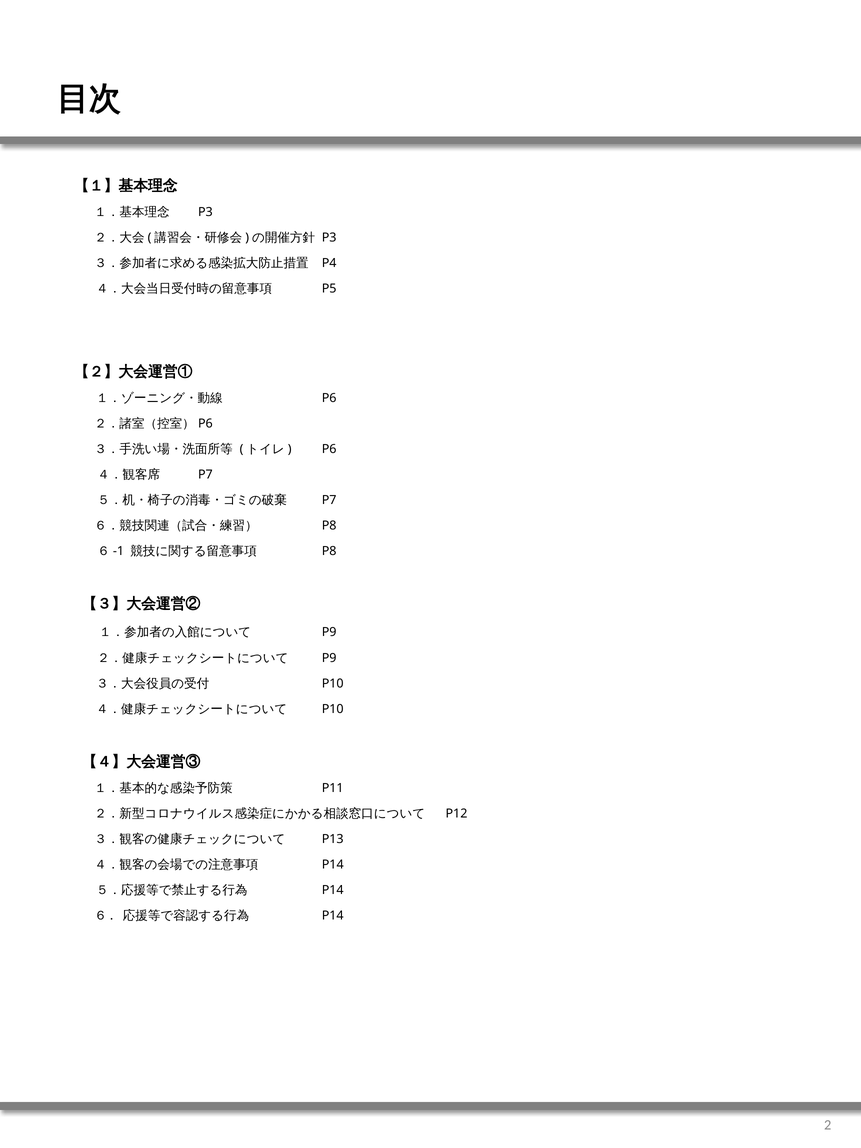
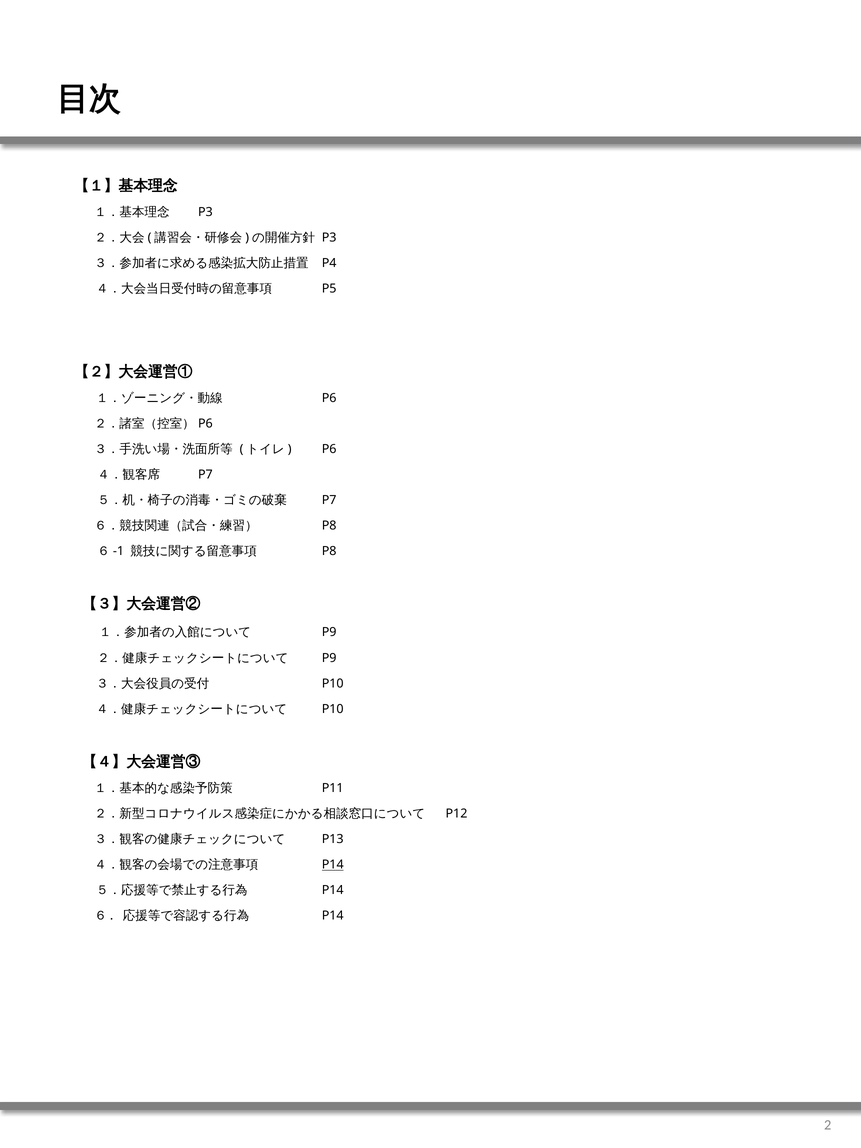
P14 underline: none -> present (333, 865)
